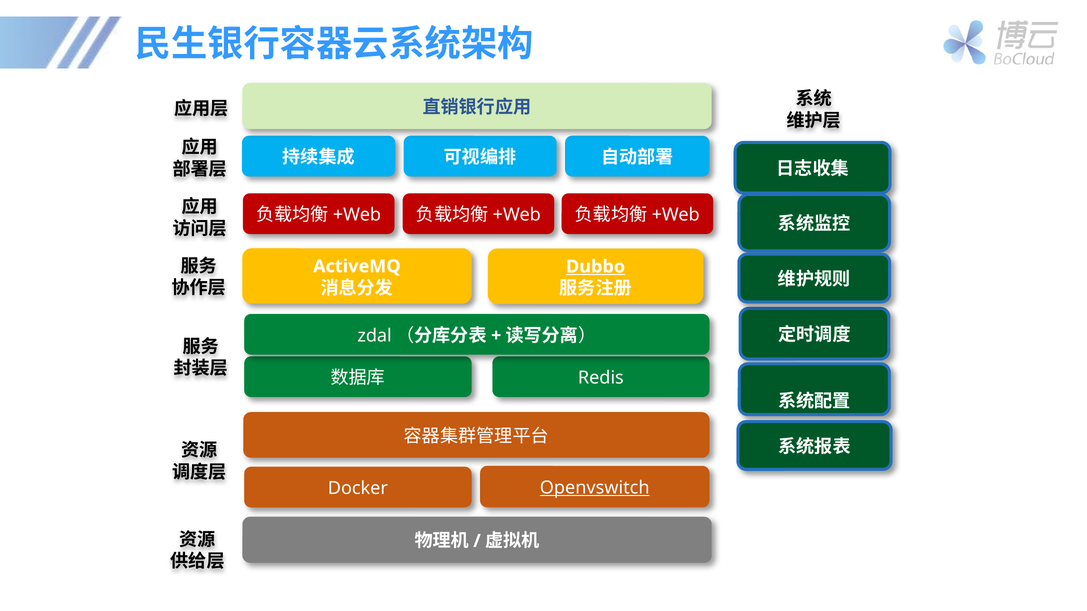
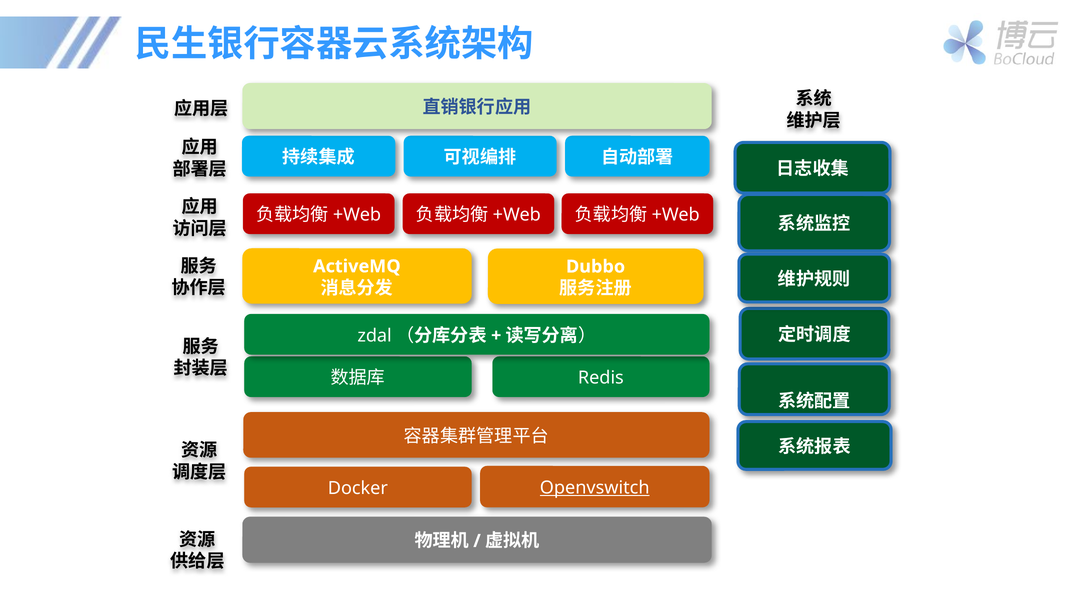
Dubbo underline: present -> none (596, 267)
